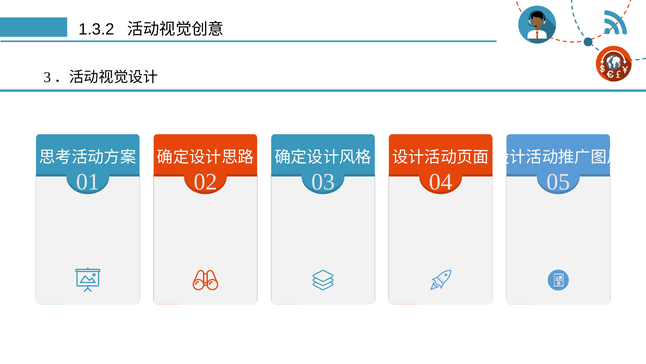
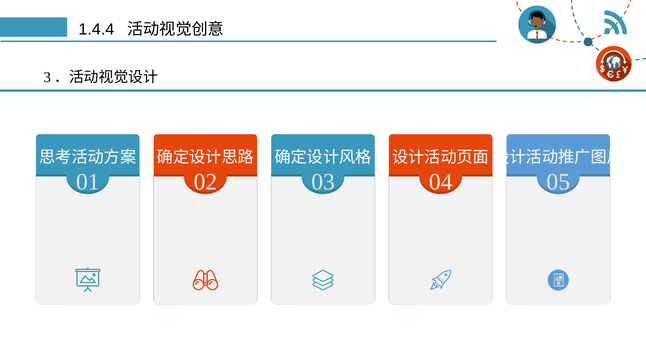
1.3.2: 1.3.2 -> 1.4.4 (96, 29)
